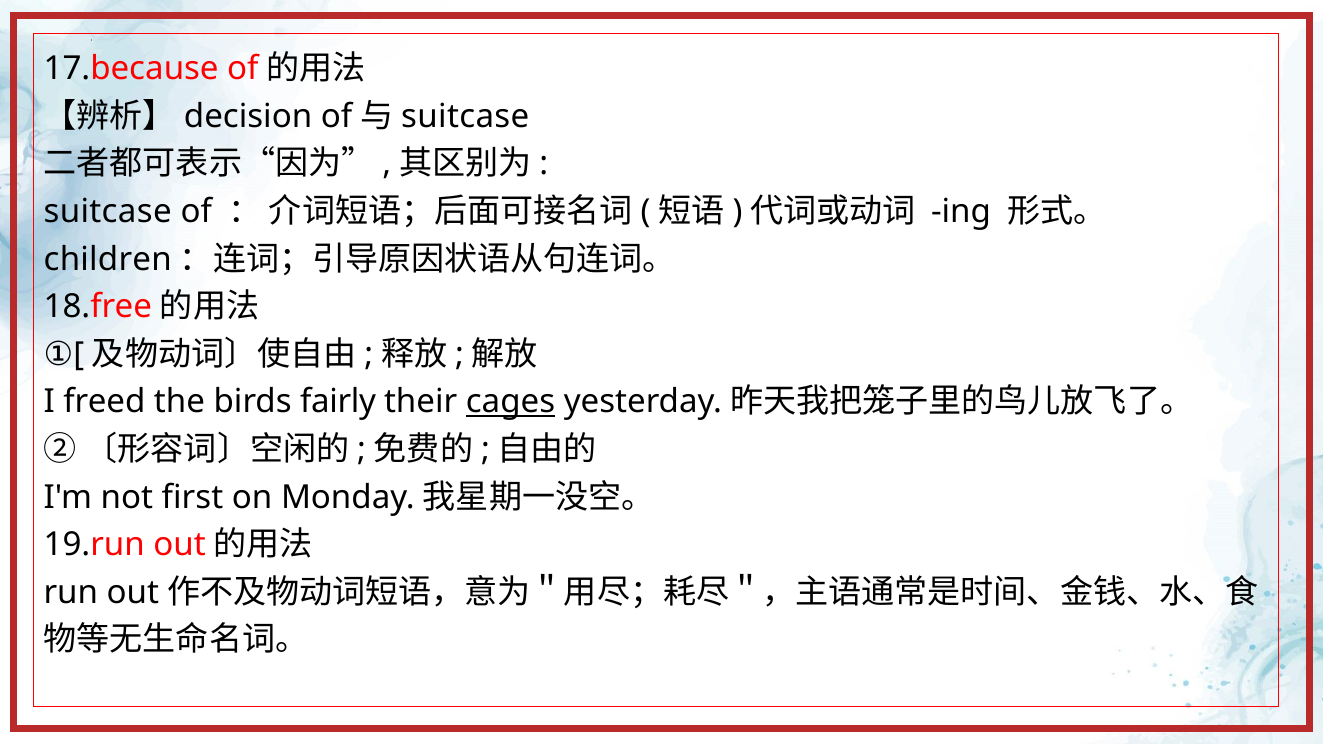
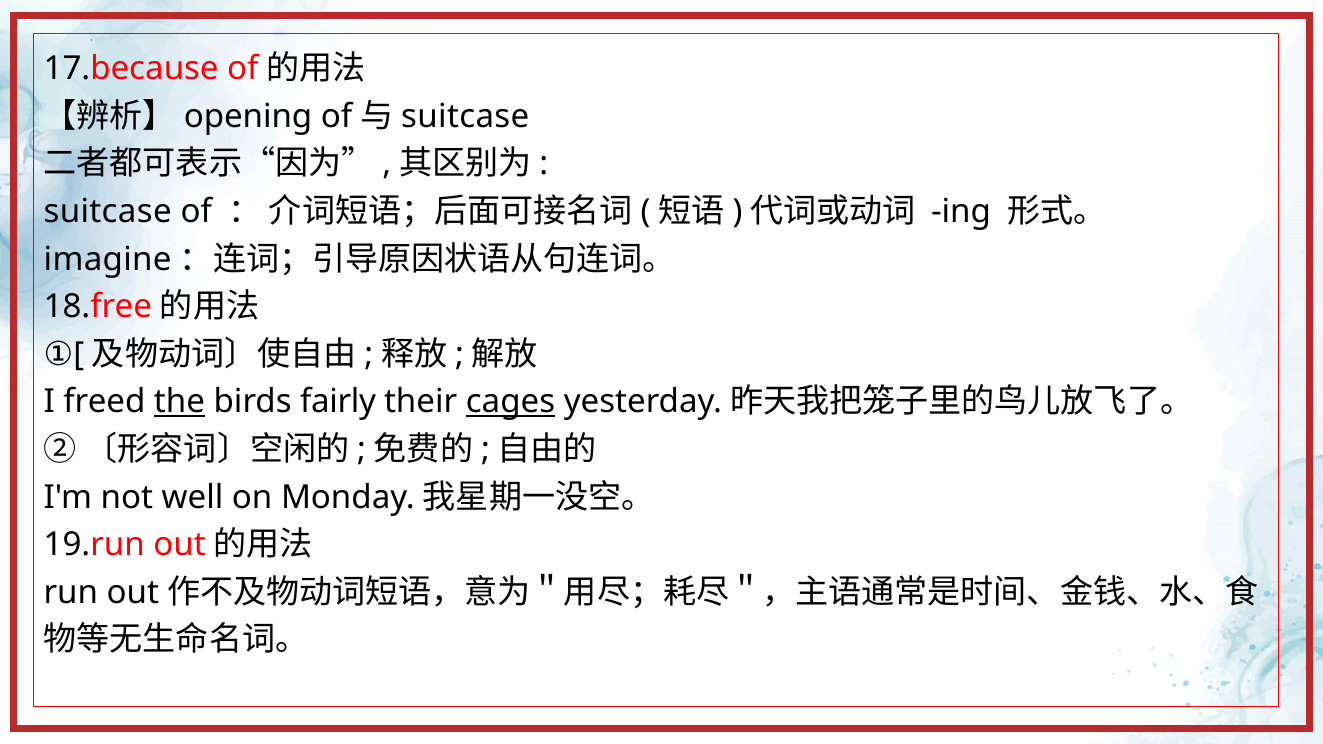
decision: decision -> opening (248, 116)
children: children -> imagine (108, 259)
the underline: none -> present (179, 402)
first: first -> well (192, 497)
